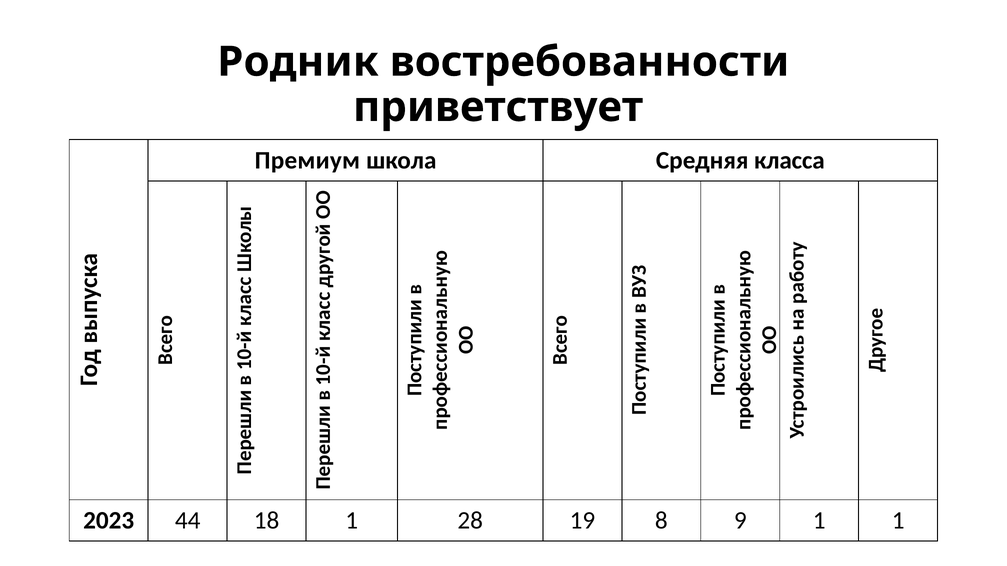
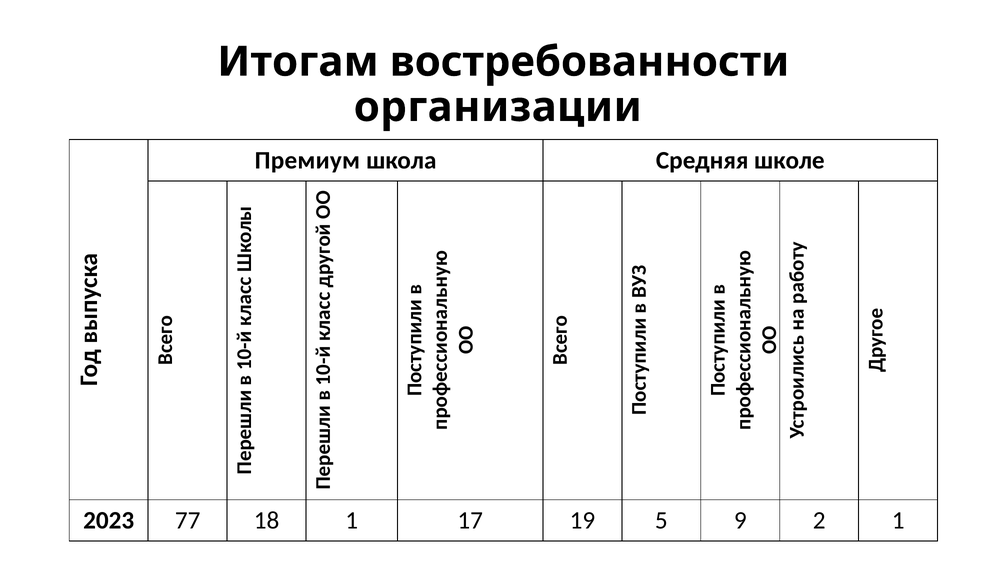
Родник: Родник -> Итогам (298, 62)
приветствует: приветствует -> организации (498, 107)
класса: класса -> школе (789, 161)
44: 44 -> 77 (188, 521)
28: 28 -> 17 (470, 521)
8: 8 -> 5 (661, 521)
9 1: 1 -> 2 (819, 521)
